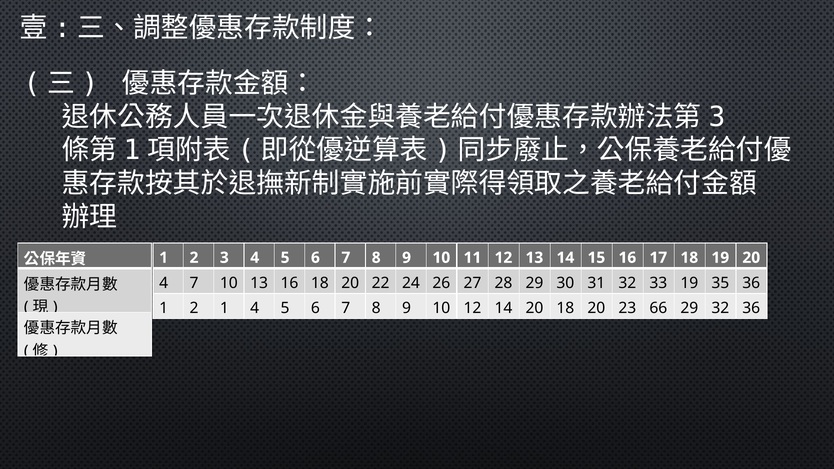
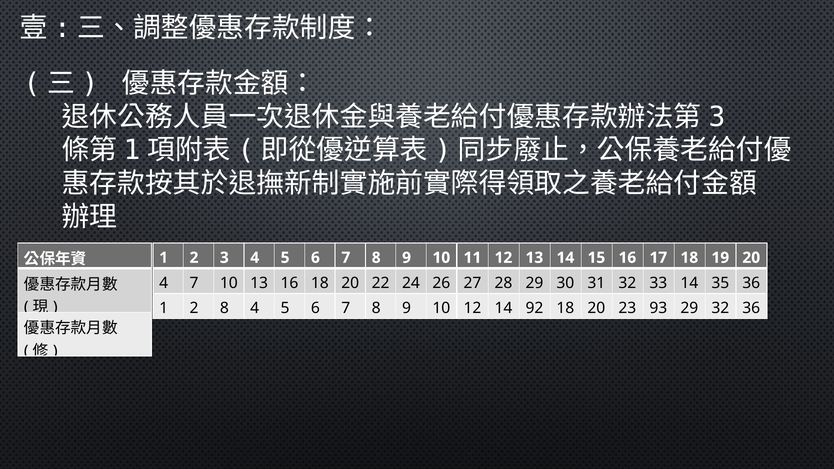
33 19: 19 -> 14 (689, 283)
2 1: 1 -> 8 (224, 308)
14 20: 20 -> 92 (534, 308)
66: 66 -> 93 (658, 308)
